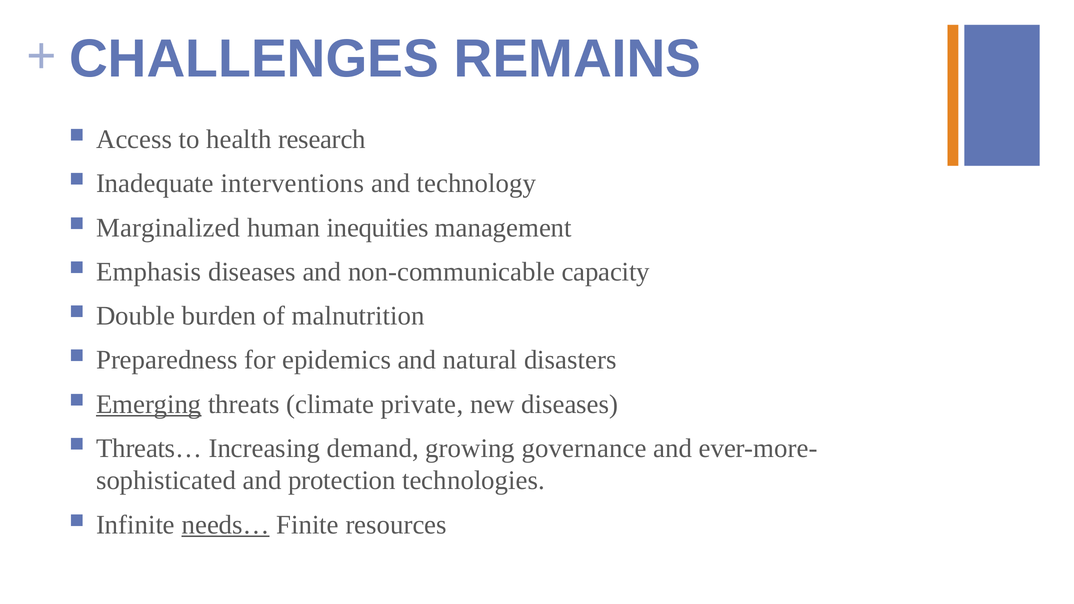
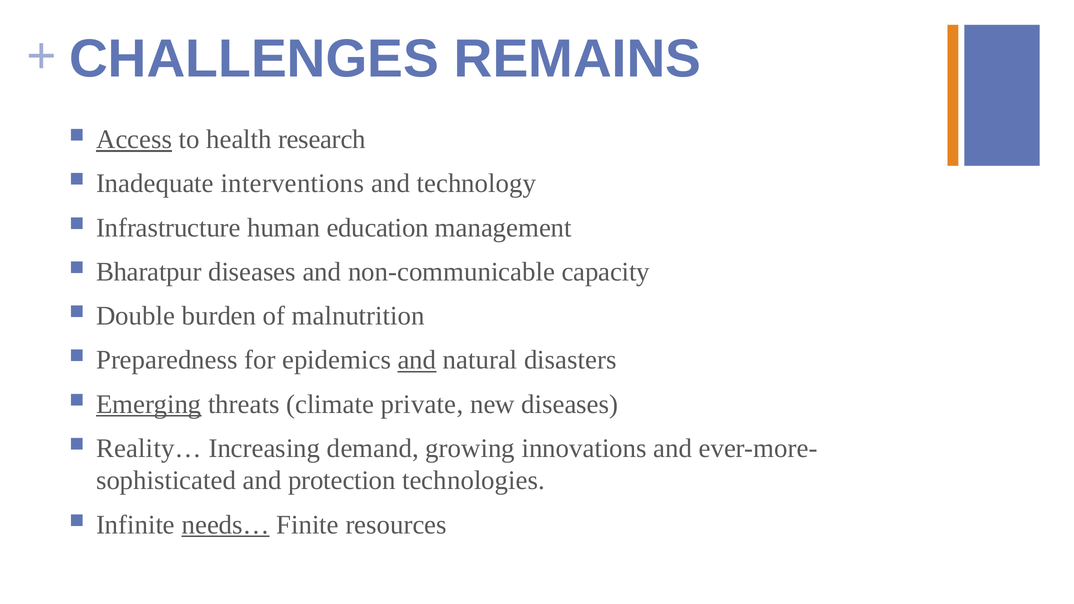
Access underline: none -> present (134, 139)
Marginalized: Marginalized -> Infrastructure (168, 228)
inequities: inequities -> education (378, 228)
Emphasis: Emphasis -> Bharatpur (149, 272)
and underline: none -> present (417, 360)
Threats…: Threats… -> Reality… (149, 448)
governance: governance -> innovations (584, 448)
